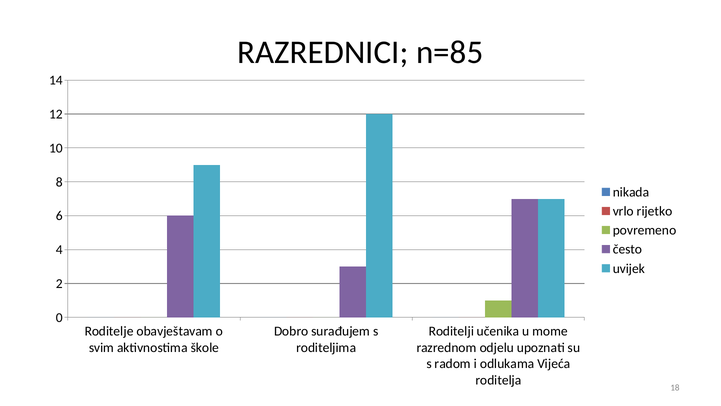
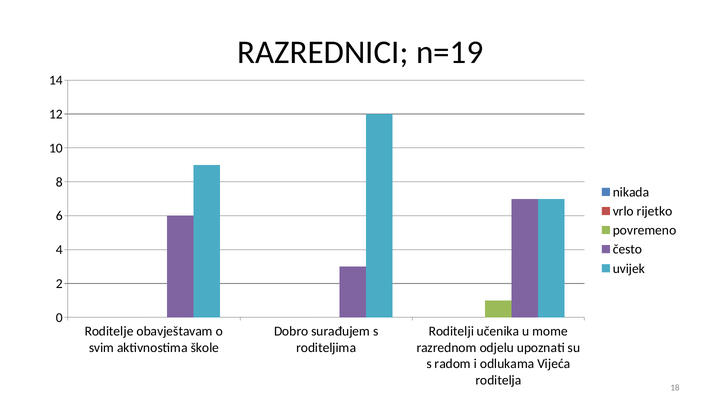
n=85: n=85 -> n=19 (450, 52)
